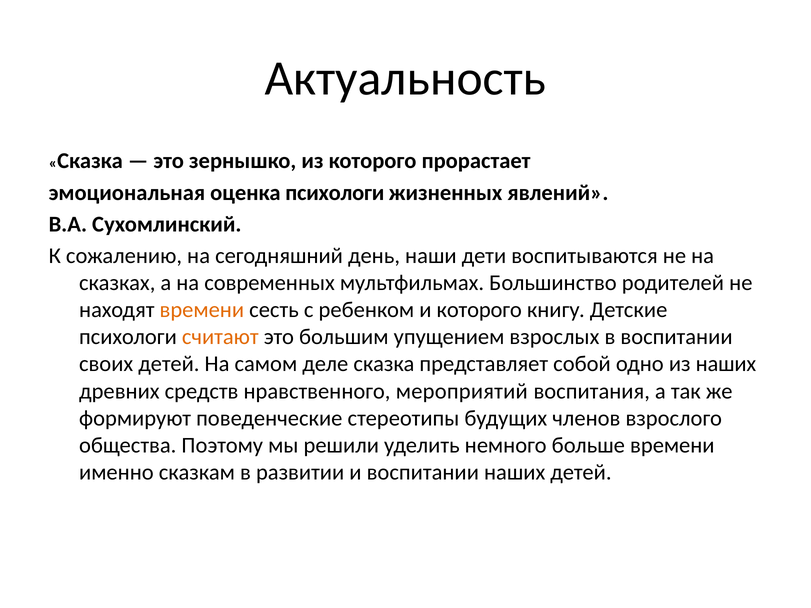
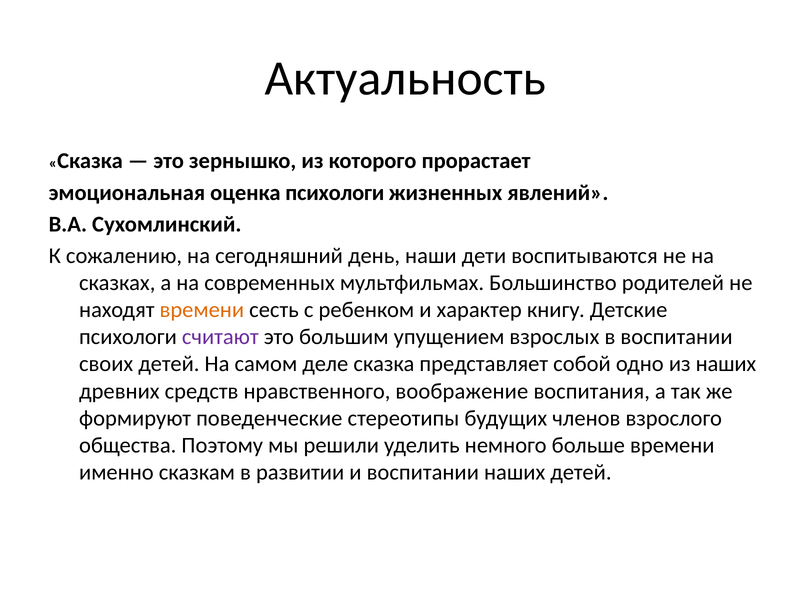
и которого: которого -> характер (479, 310)
считают colour: orange -> purple (220, 337)
мероприятий: мероприятий -> воображение (462, 391)
